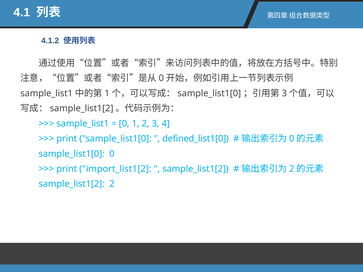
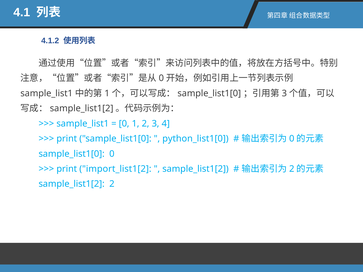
defined_list1[0: defined_list1[0 -> python_list1[0 (195, 139)
